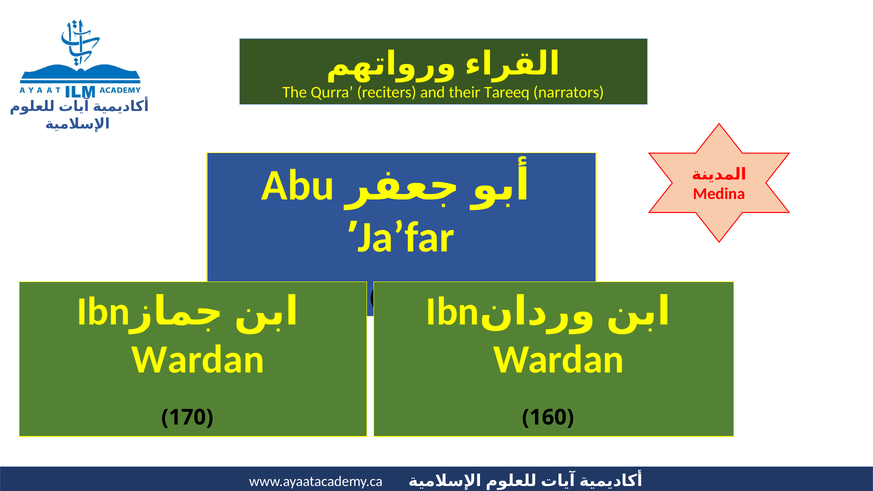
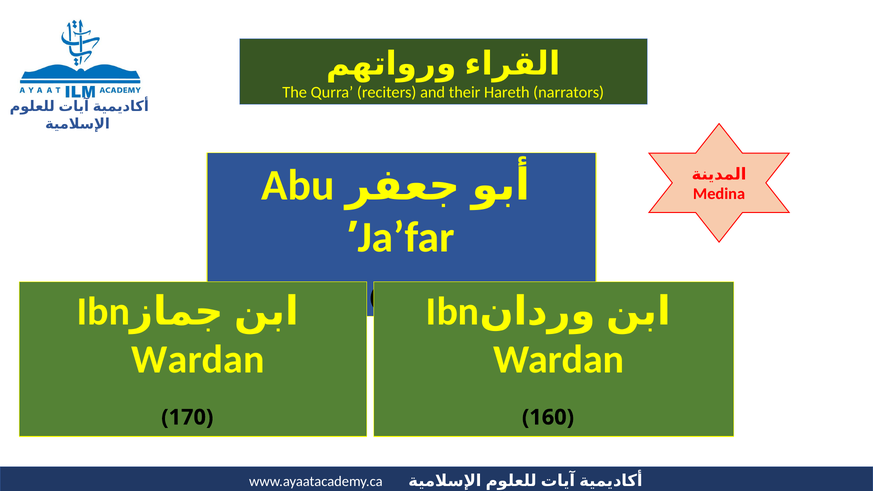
Tareeq: Tareeq -> Hareth (507, 92)
